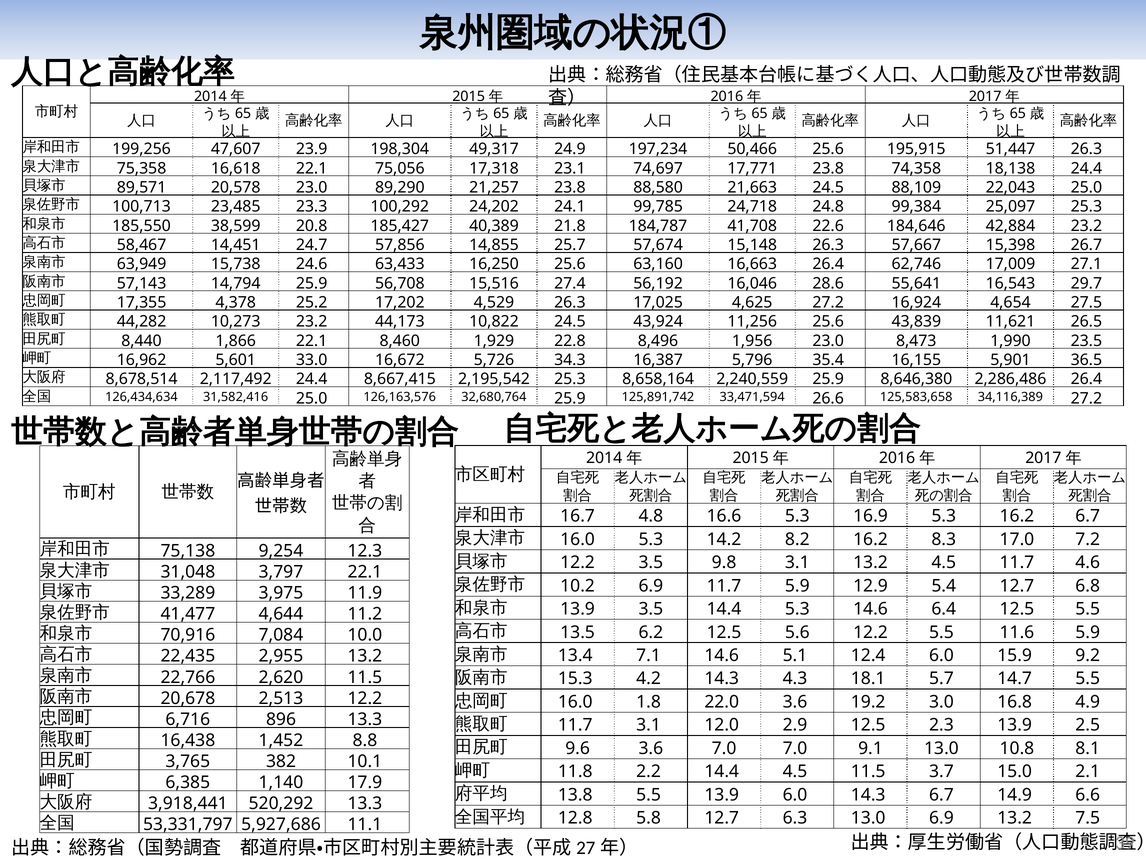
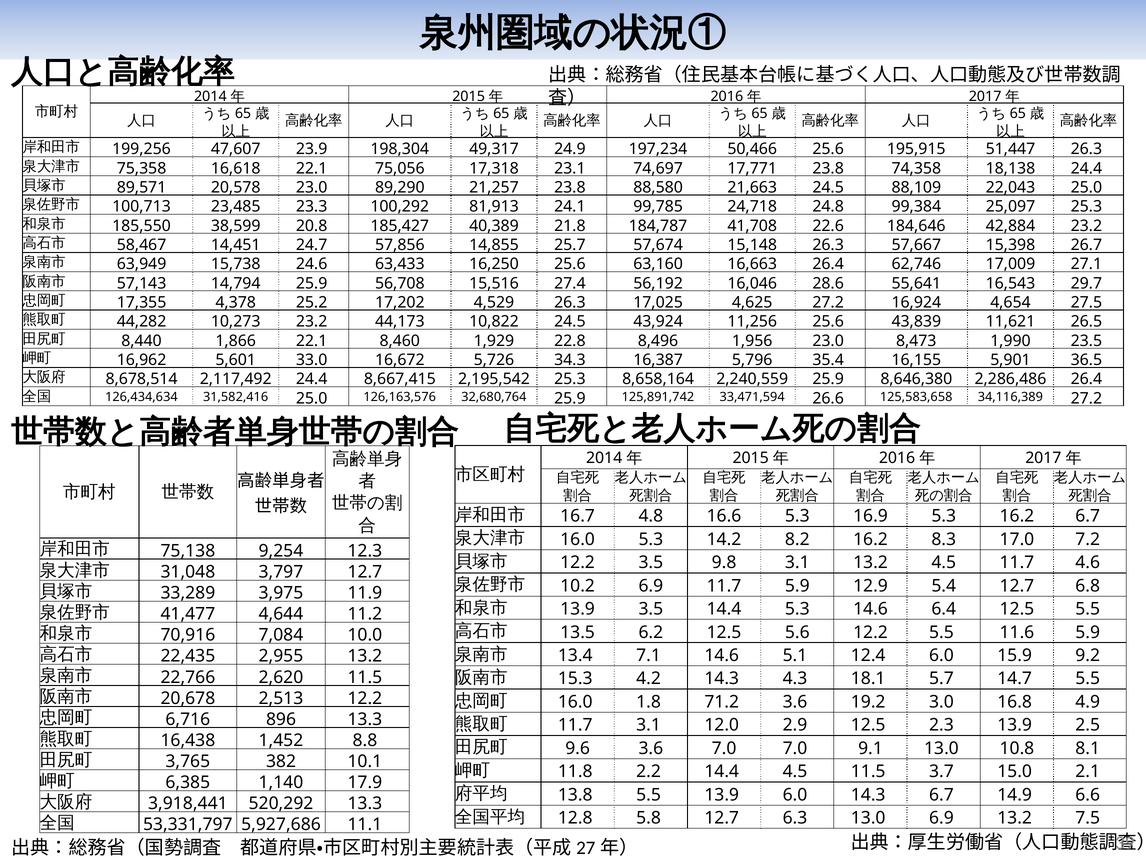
24,202: 24,202 -> 81,913 (494, 207)
3,797 22.1: 22.1 -> 12.7 (365, 572)
22.0: 22.0 -> 71.2 (722, 702)
